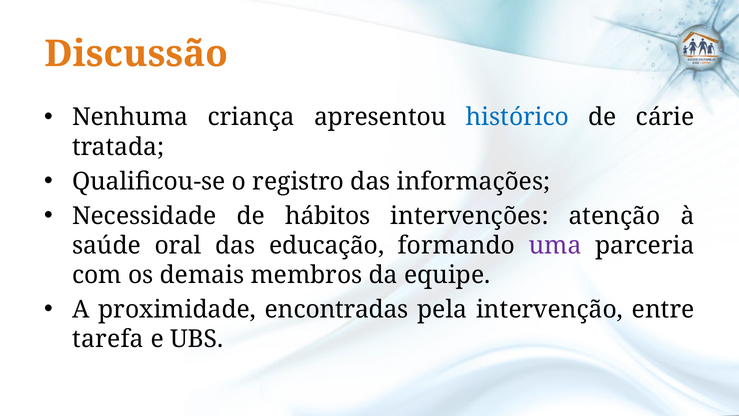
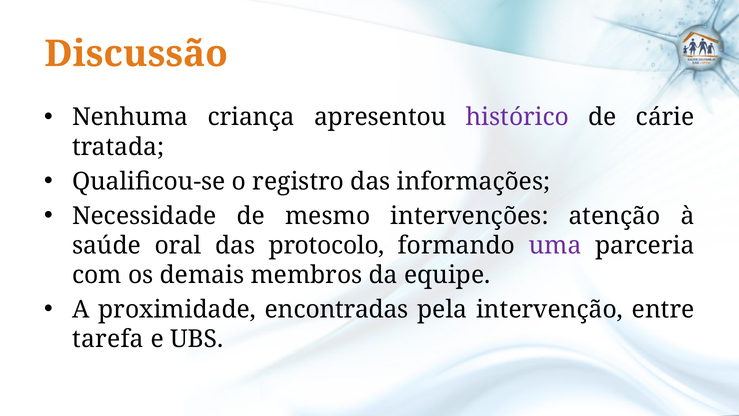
histórico colour: blue -> purple (517, 117)
hábitos: hábitos -> mesmo (328, 216)
educação: educação -> protocolo (327, 245)
